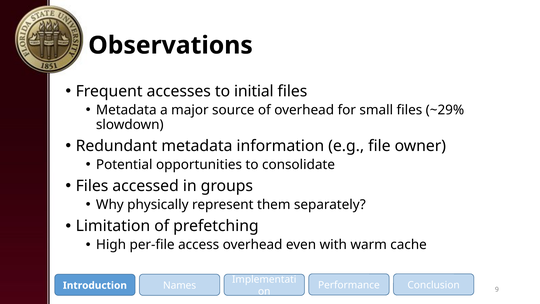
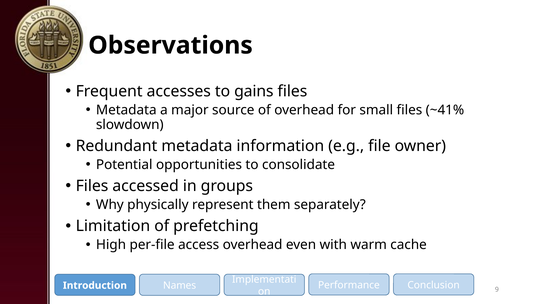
initial: initial -> gains (254, 91)
~29%: ~29% -> ~41% (445, 110)
